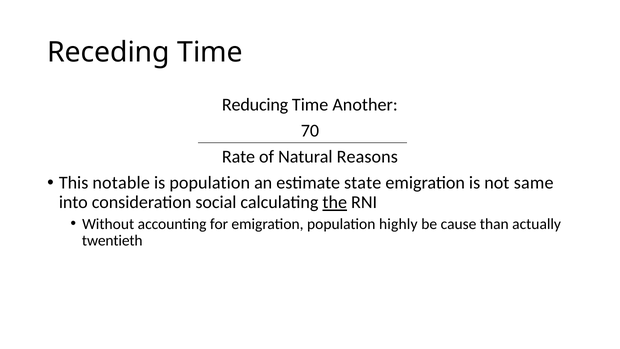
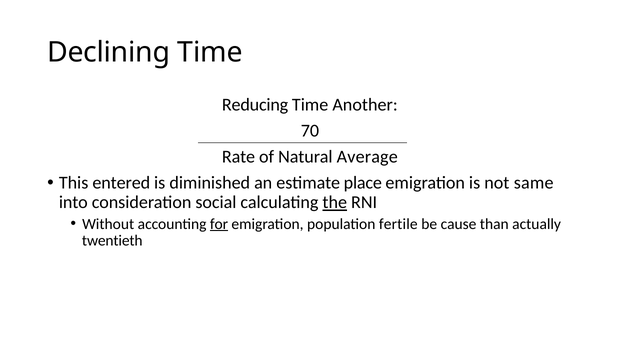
Receding: Receding -> Declining (109, 52)
Reasons: Reasons -> Average (367, 157)
notable: notable -> entered (121, 183)
is population: population -> diminished (210, 183)
state: state -> place (363, 183)
for underline: none -> present (219, 224)
highly: highly -> fertile (398, 224)
